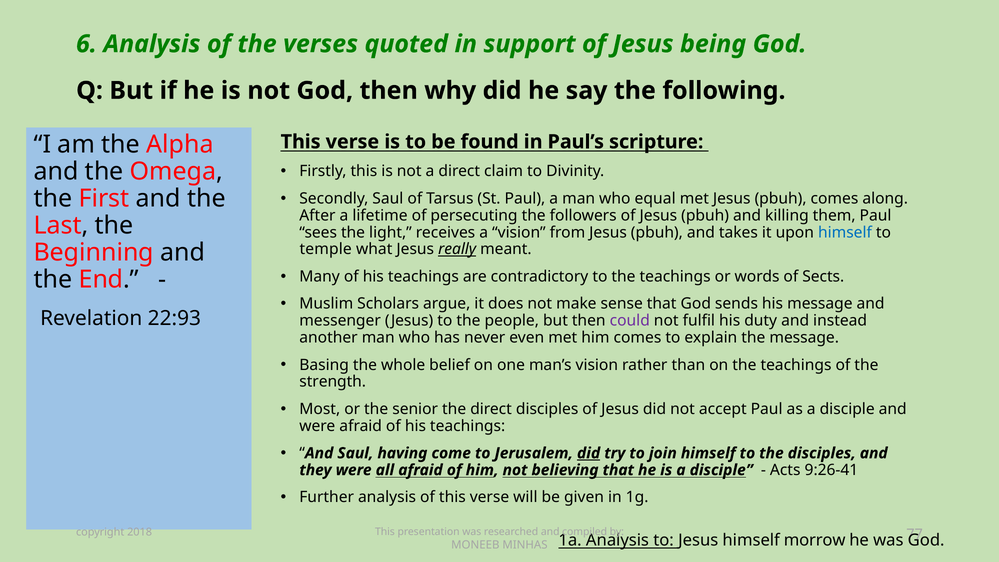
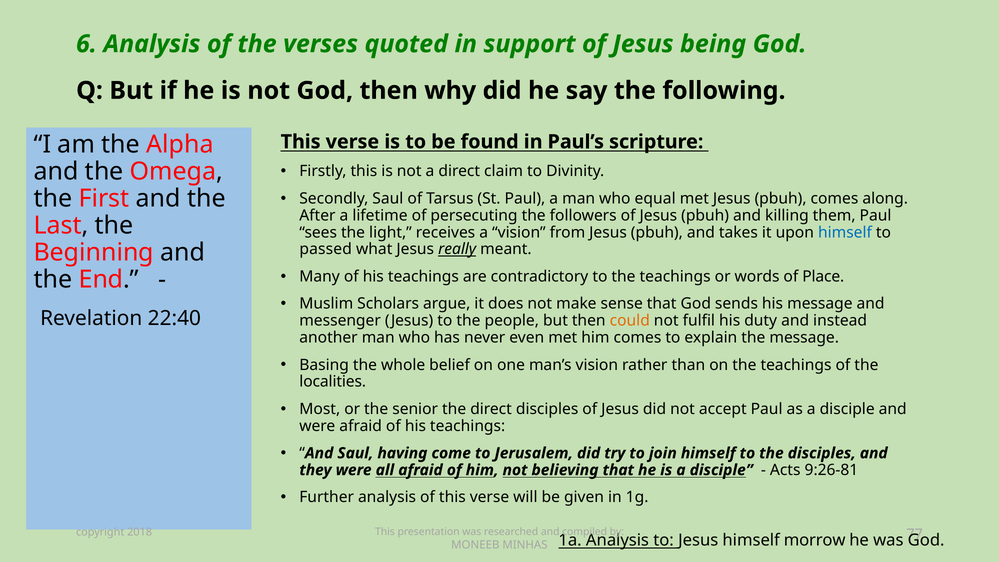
temple: temple -> passed (326, 249)
Sects: Sects -> Place (823, 276)
22:93: 22:93 -> 22:40 (174, 318)
could colour: purple -> orange (630, 321)
strength: strength -> localities (333, 382)
did underline: present -> none (589, 453)
9:26-41: 9:26-41 -> 9:26-81 (831, 470)
